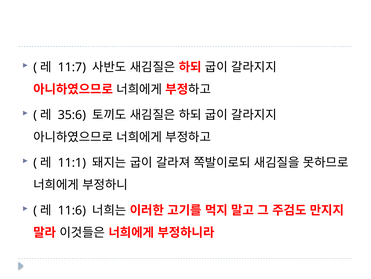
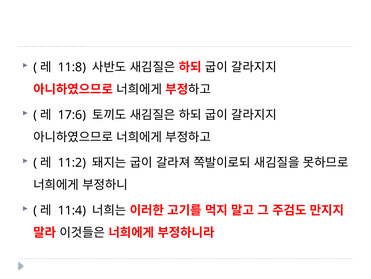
11:7: 11:7 -> 11:8 (72, 67)
35:6: 35:6 -> 17:6 (72, 115)
11:1: 11:1 -> 11:2 (72, 162)
11:6: 11:6 -> 11:4 (72, 210)
